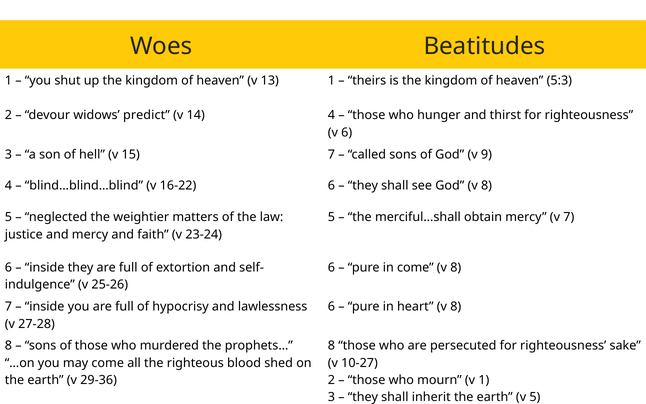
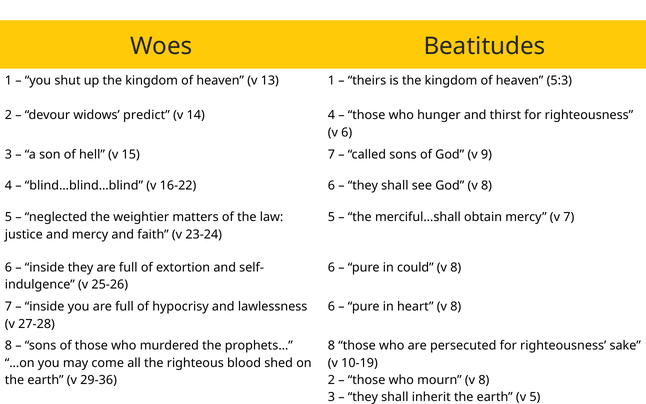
in come: come -> could (415, 267)
10-27: 10-27 -> 10-19 (360, 363)
mourn v 1: 1 -> 8 (484, 380)
